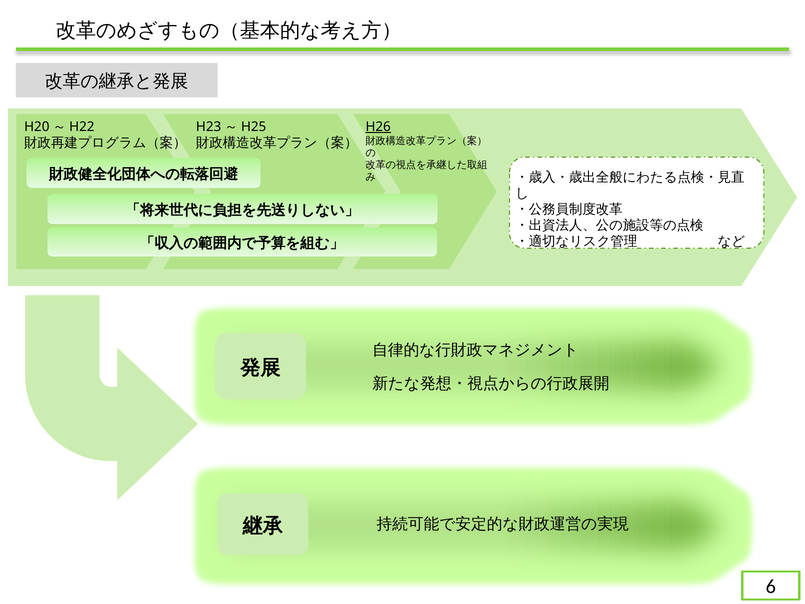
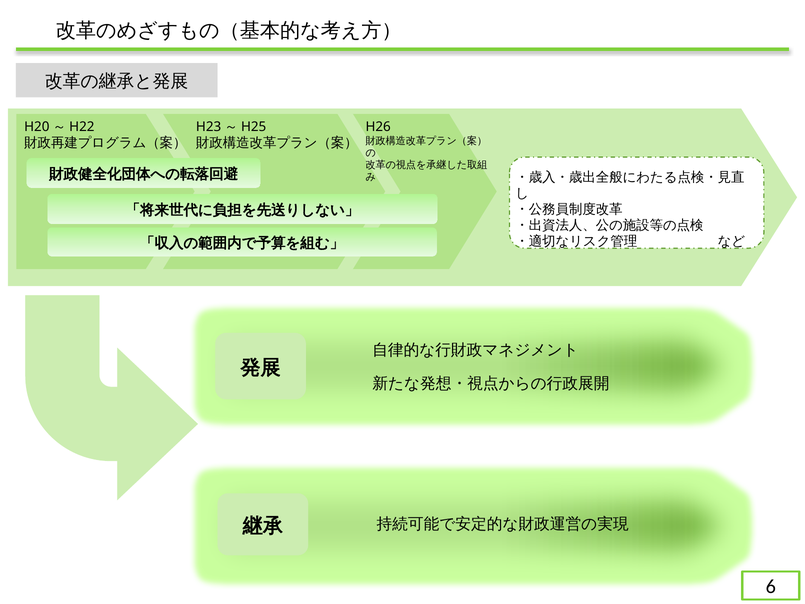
H26 underline: present -> none (378, 127)
